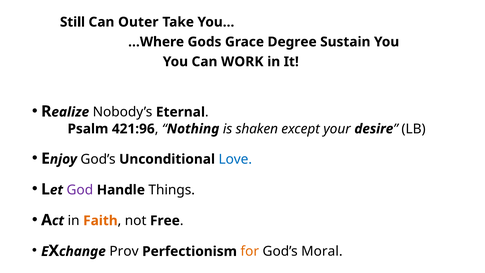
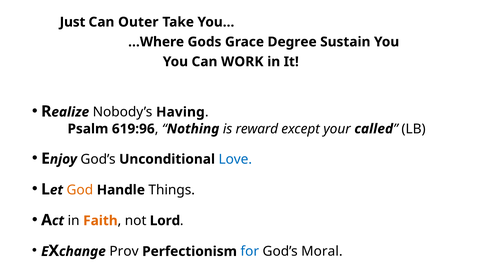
Still: Still -> Just (73, 22)
Eternal: Eternal -> Having (180, 112)
421:96: 421:96 -> 619:96 (133, 129)
shaken: shaken -> reward (257, 129)
desire: desire -> called (374, 129)
God colour: purple -> orange (80, 190)
Free: Free -> Lord (165, 221)
for colour: orange -> blue (250, 251)
